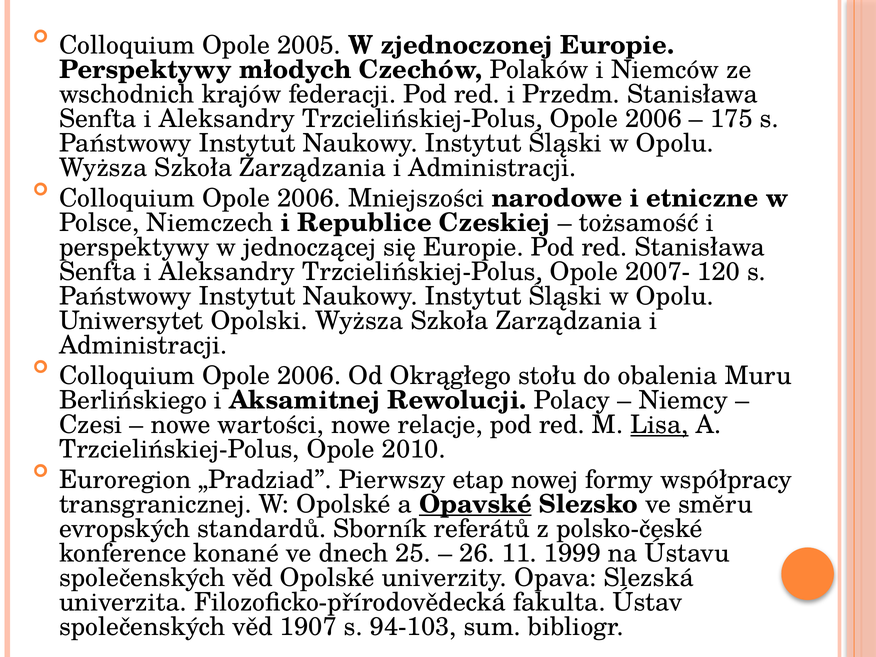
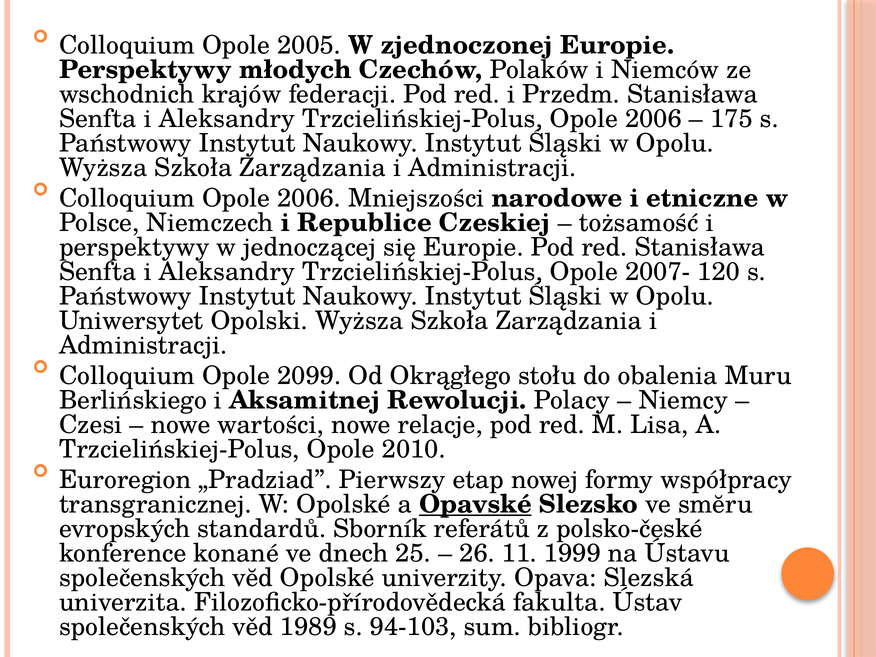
2006: 2006 -> 2099 (309, 376)
Lisa underline: present -> none (659, 425)
1907: 1907 -> 1989 (308, 627)
